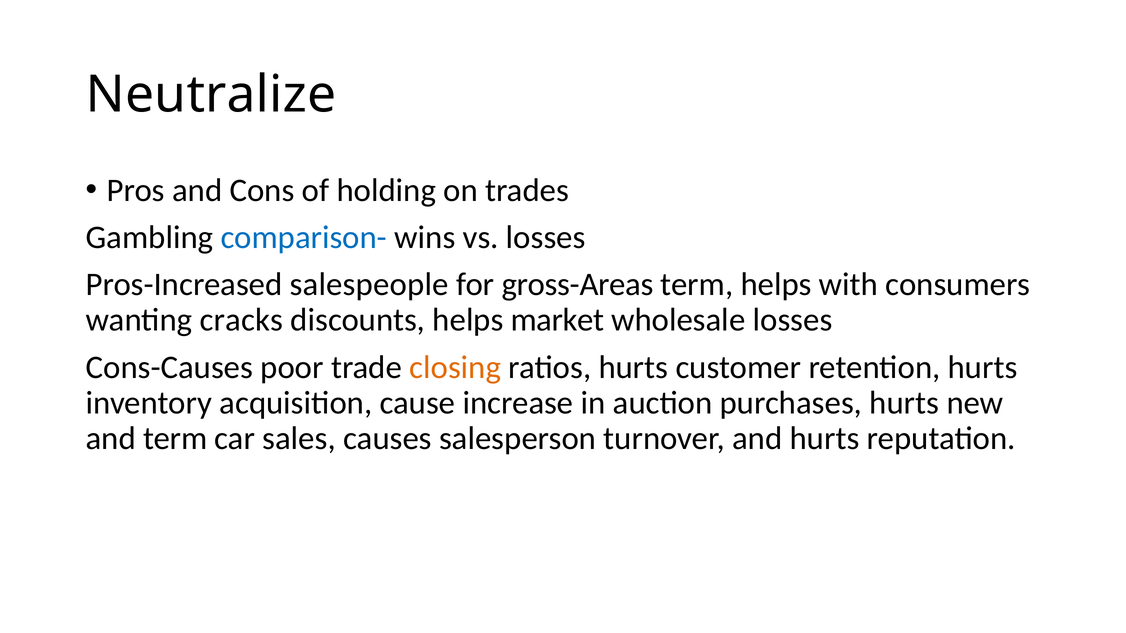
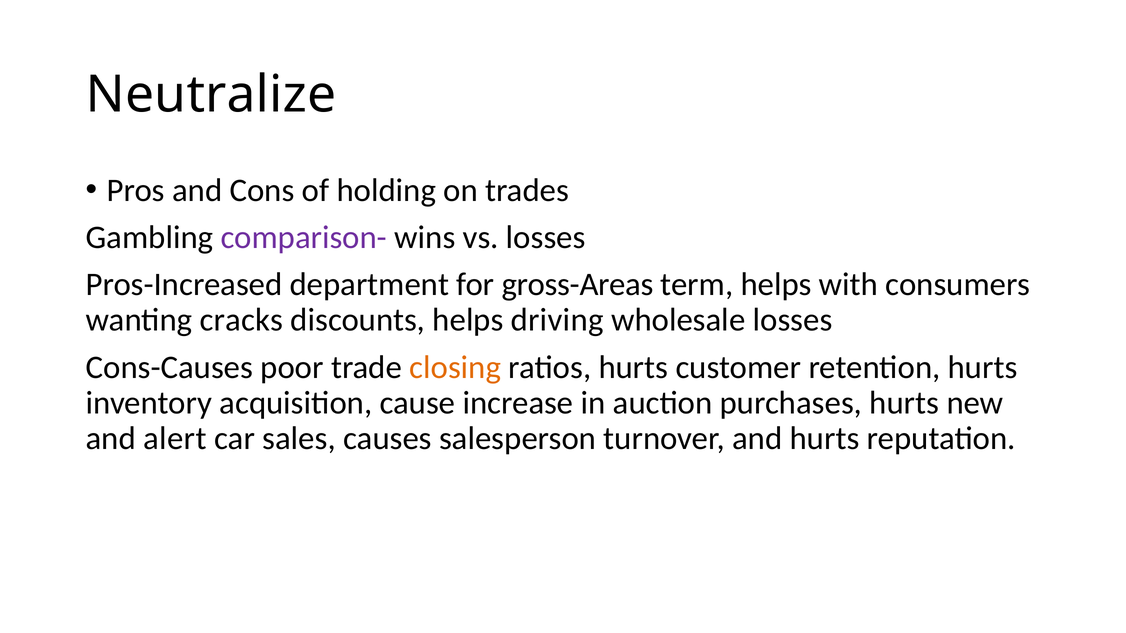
comparison- colour: blue -> purple (304, 238)
salespeople: salespeople -> department (369, 285)
market: market -> driving (557, 320)
and term: term -> alert (175, 438)
